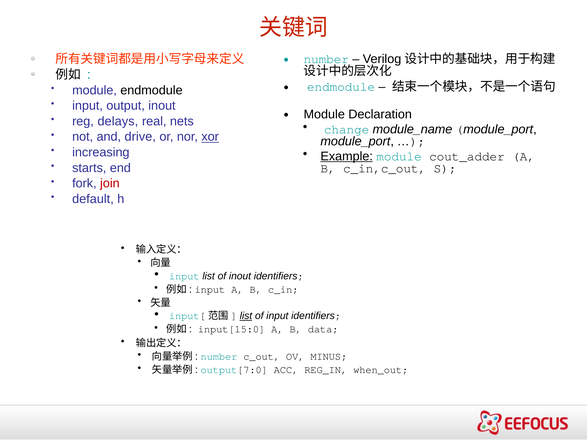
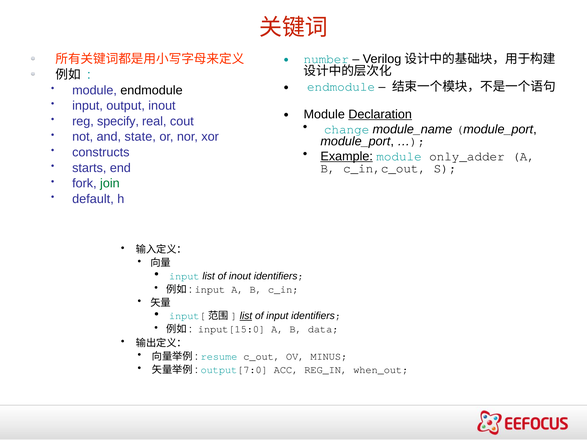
Declaration underline: none -> present (380, 114)
delays: delays -> specify (118, 121)
nets: nets -> cout (182, 121)
drive: drive -> state (140, 137)
xor underline: present -> none (210, 137)
increasing: increasing -> constructs (101, 152)
cout_adder: cout_adder -> only_adder (467, 156)
join colour: red -> green (110, 184)
number: number -> resume (219, 357)
